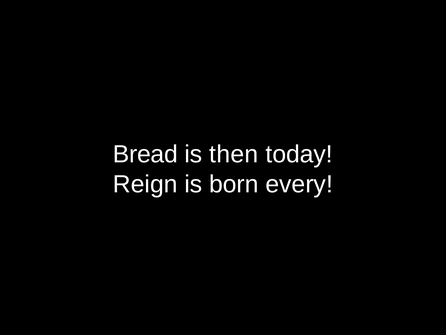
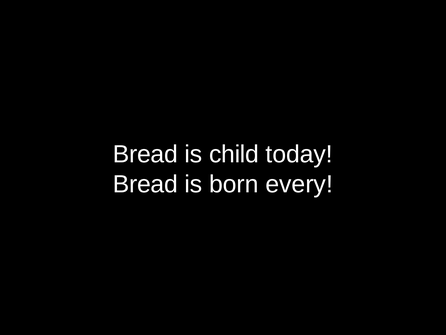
then: then -> child (234, 154)
Reign: Reign -> Bread (145, 184)
